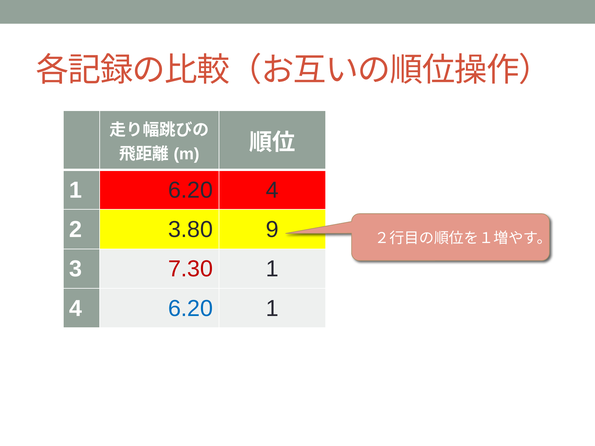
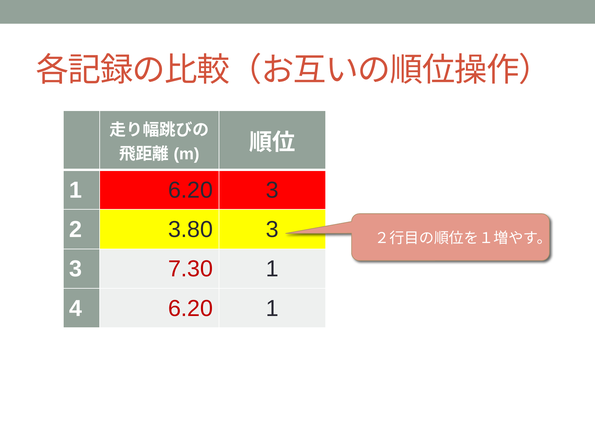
6.20 4: 4 -> 3 (272, 190)
3.80 9: 9 -> 3 (272, 230)
6.20 colour: blue -> red (190, 309)
